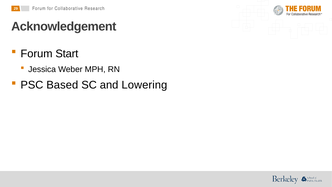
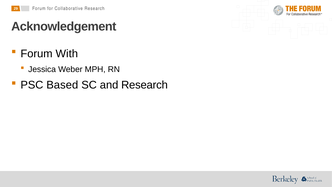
Start: Start -> With (67, 54)
and Lowering: Lowering -> Research (145, 85)
